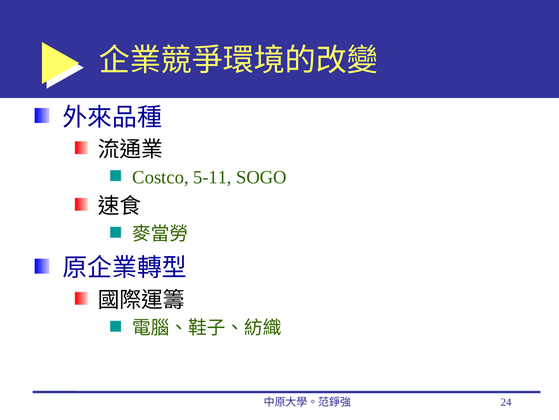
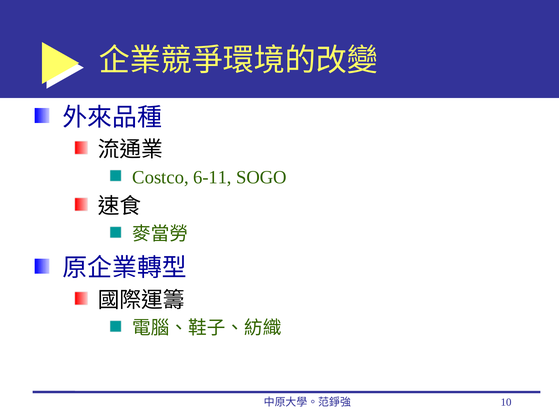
5-11: 5-11 -> 6-11 (212, 177)
24: 24 -> 10 (506, 401)
